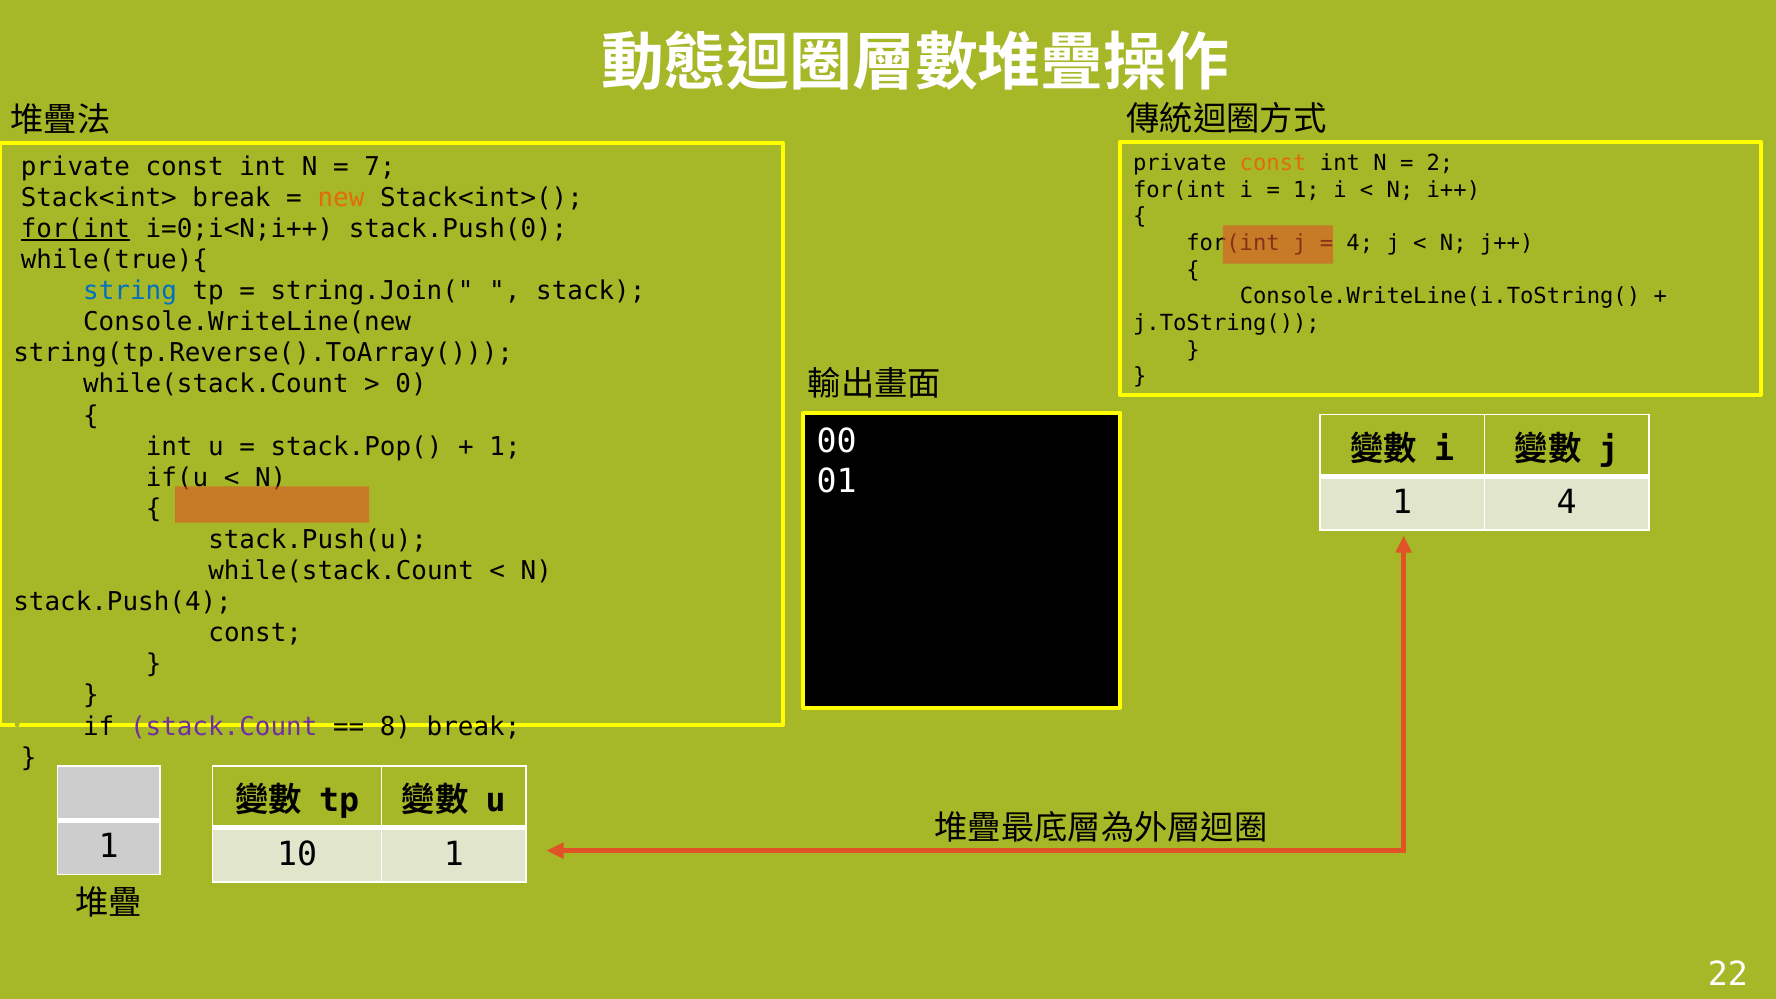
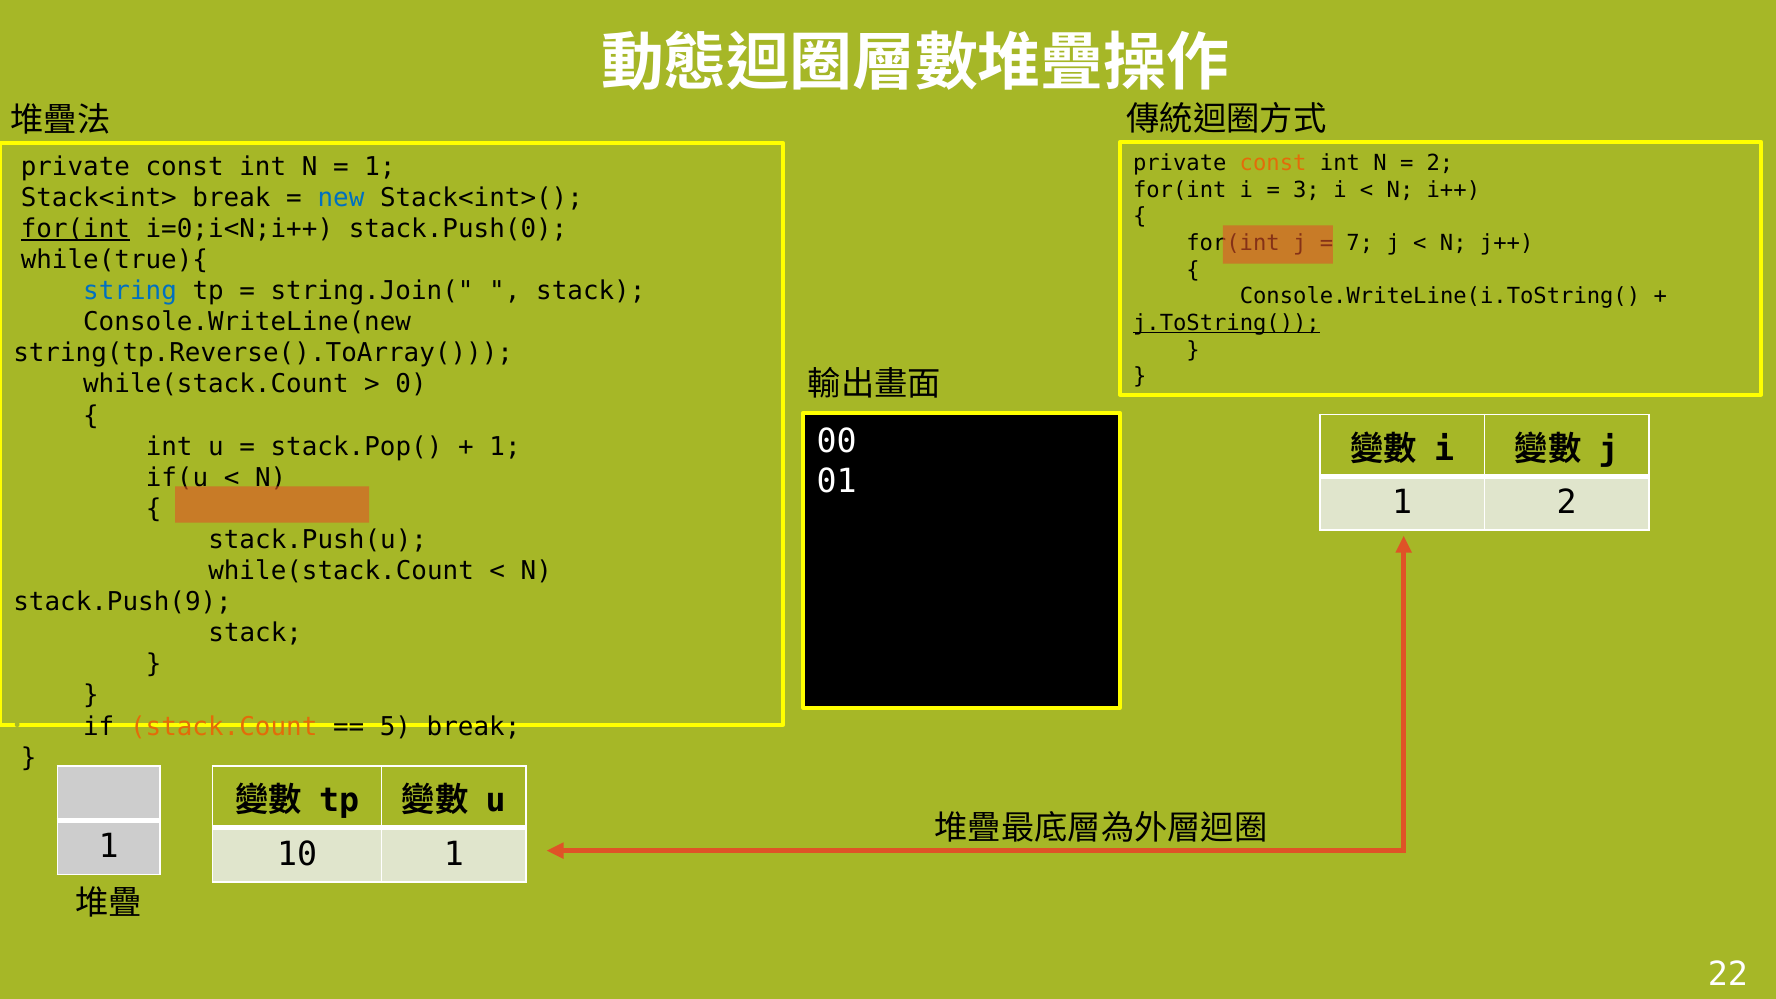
7: 7 -> 1 (380, 167)
1: 1 -> 3 (1306, 190)
new colour: orange -> blue (341, 198)
4: 4 -> 7 (1360, 243)
j.ToString( underline: none -> present (1226, 323)
1 4: 4 -> 2 (1567, 503)
stack.Push(4: stack.Push(4 -> stack.Push(9 (123, 602)
const: const -> stack (255, 633)
stack.Count colour: purple -> orange (224, 726)
8: 8 -> 5 (396, 726)
